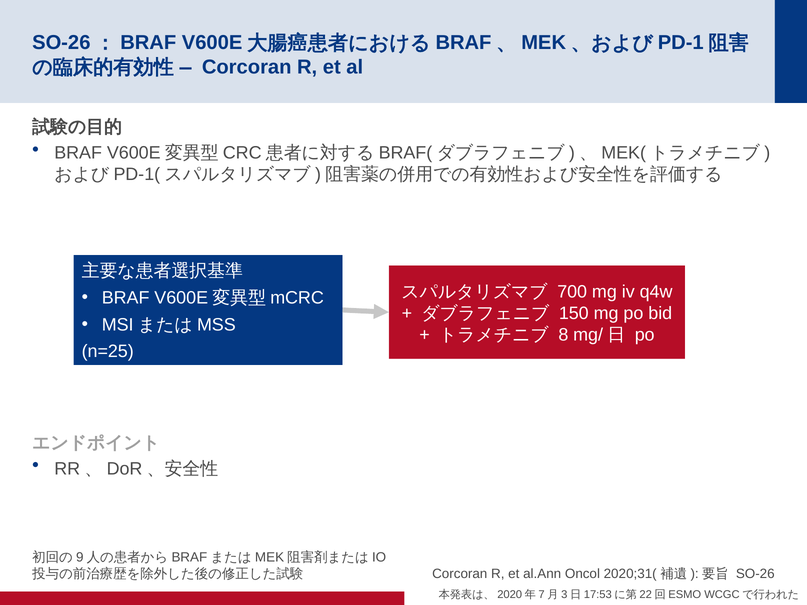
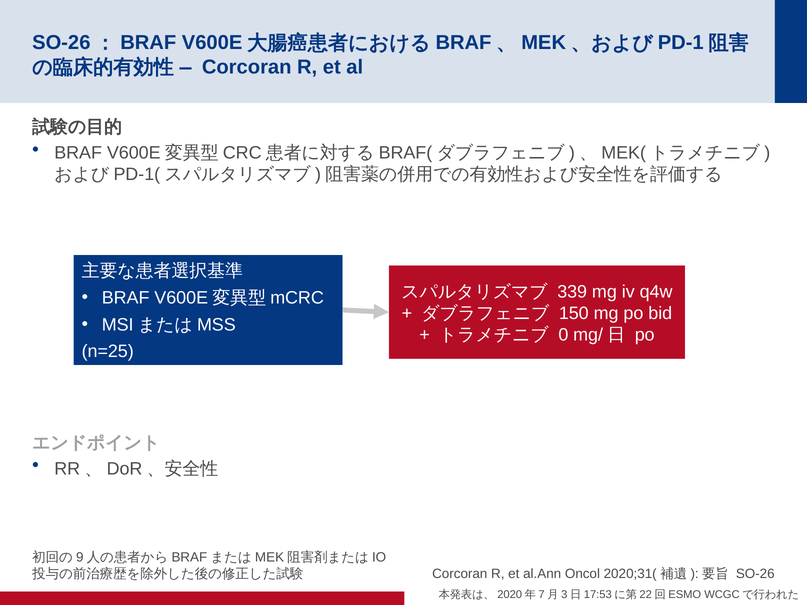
700: 700 -> 339 (572, 292)
8: 8 -> 0 (563, 335)
